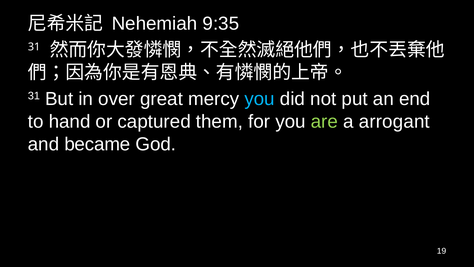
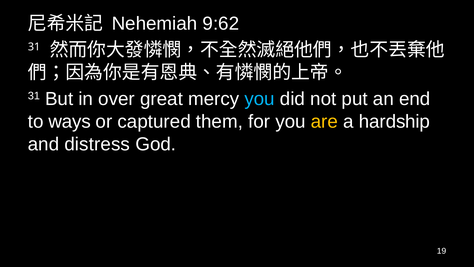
9:35: 9:35 -> 9:62 (221, 24)
hand: hand -> ways (70, 121)
are colour: light green -> yellow (324, 121)
arrogant: arrogant -> hardship (395, 121)
became: became -> distress (97, 144)
